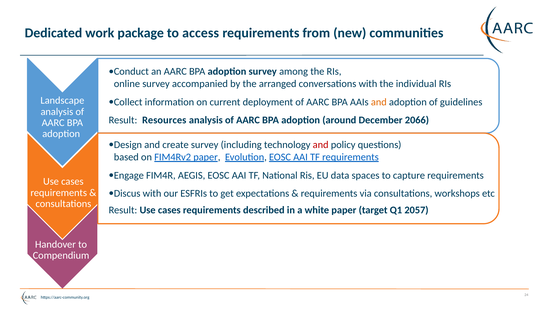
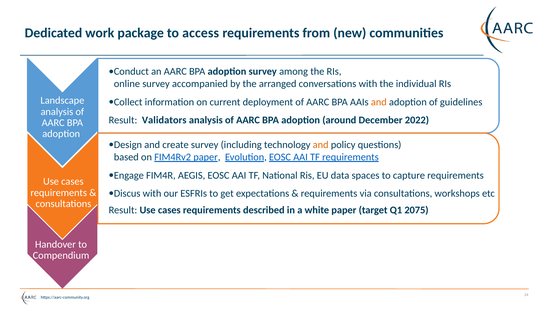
Resources: Resources -> Validators (164, 120)
2066: 2066 -> 2022 (417, 120)
and colour: red -> orange (321, 145)
2057: 2057 -> 2075 (416, 210)
